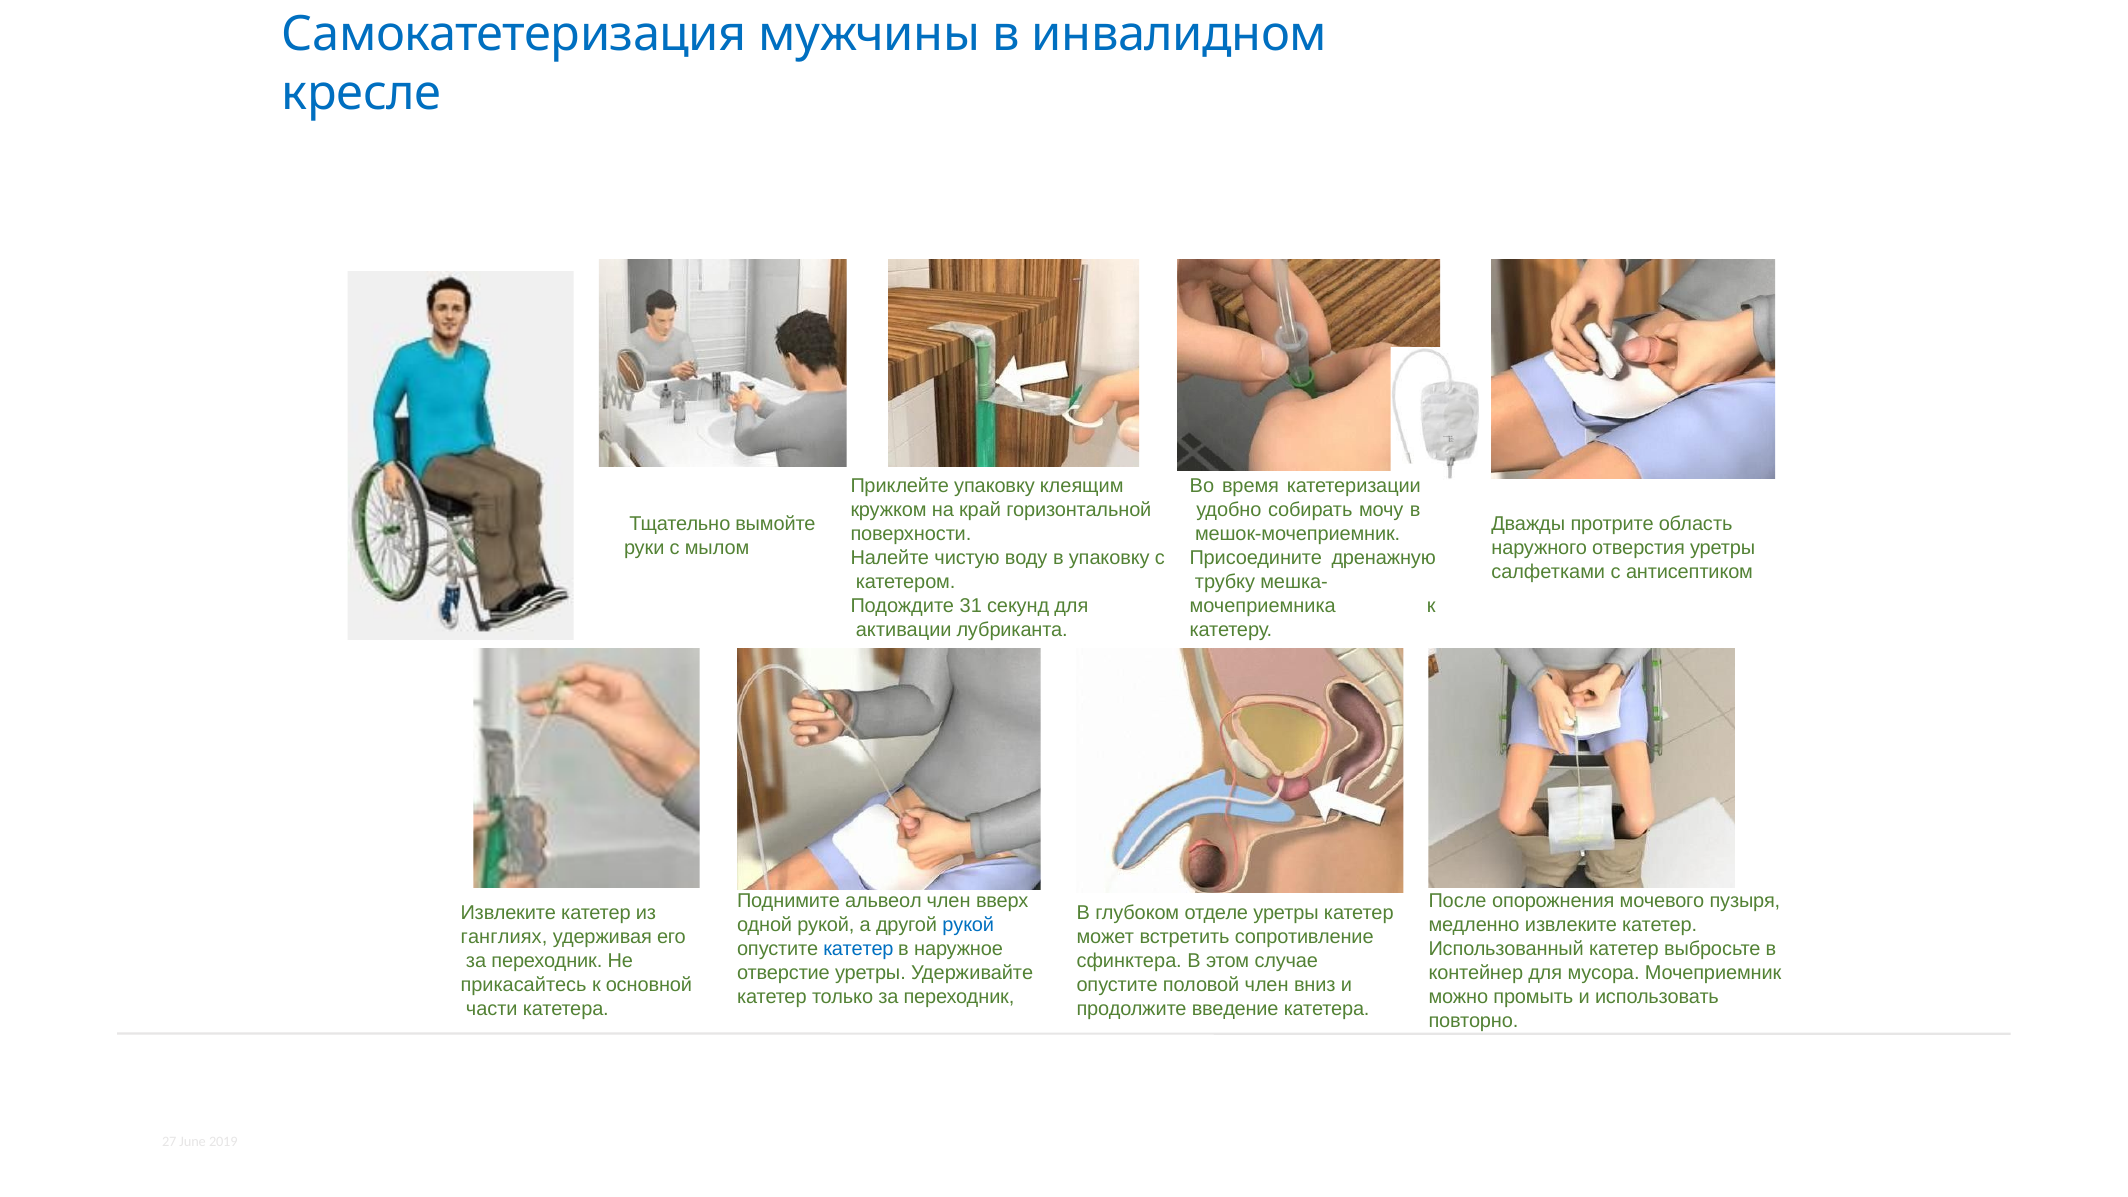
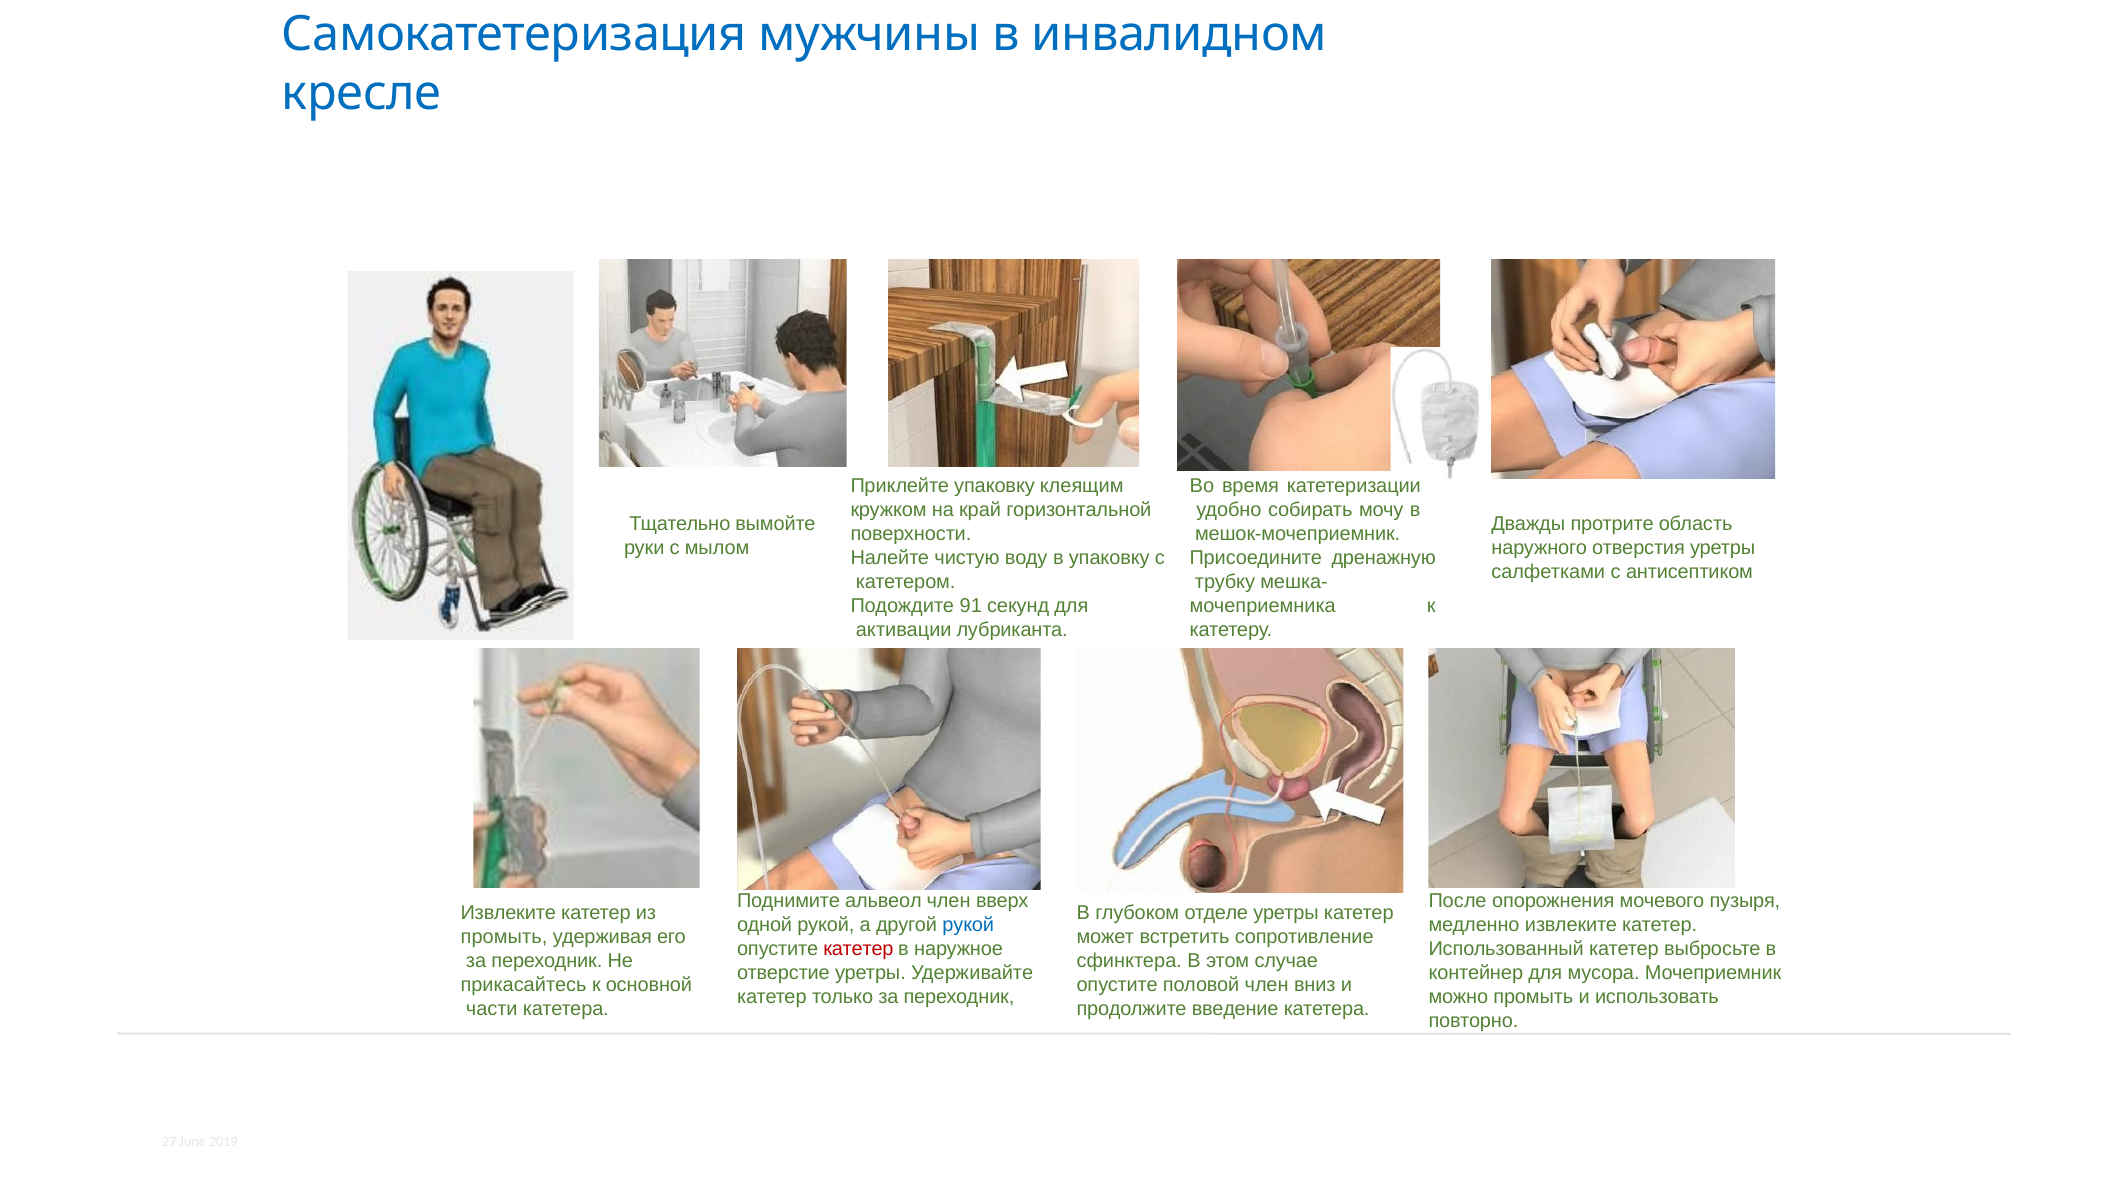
31: 31 -> 91 (971, 606)
ганглиях: ганглиях -> промыть (504, 937)
катетер colour: blue -> red (858, 949)
